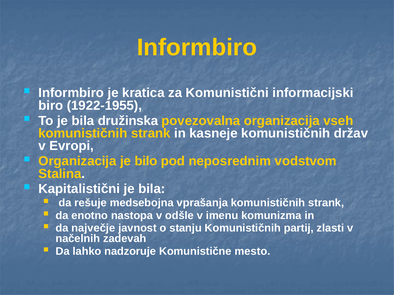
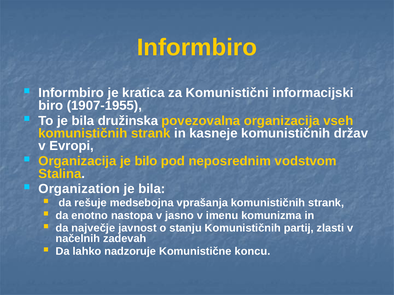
1922-1955: 1922-1955 -> 1907-1955 (104, 106)
Kapitalistični: Kapitalistični -> Organization (79, 189)
odšle: odšle -> jasno (179, 216)
mesto: mesto -> koncu (253, 252)
